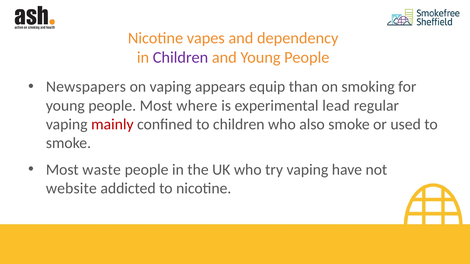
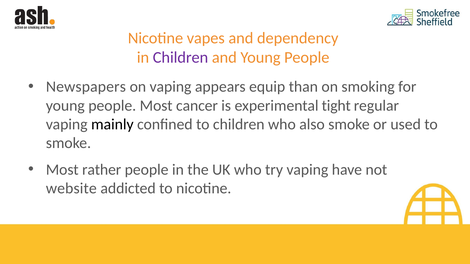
where: where -> cancer (197, 106)
lead: lead -> tight (336, 106)
mainly colour: red -> black (112, 124)
waste: waste -> rather (102, 170)
